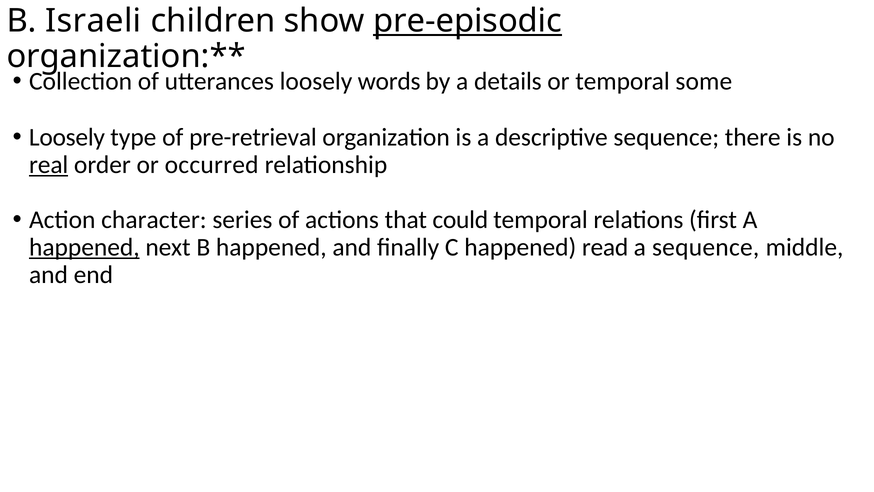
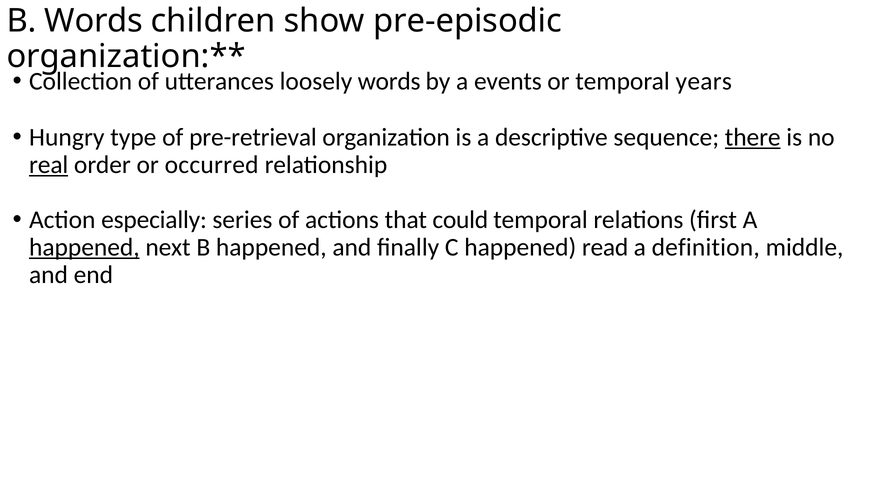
B Israeli: Israeli -> Words (94, 21)
pre-episodic underline: present -> none (468, 21)
details: details -> events (508, 81)
some: some -> years (704, 81)
Loosely: Loosely -> Hungry (67, 137)
there underline: none -> present (753, 137)
character: character -> especially (154, 219)
a sequence: sequence -> definition (706, 247)
